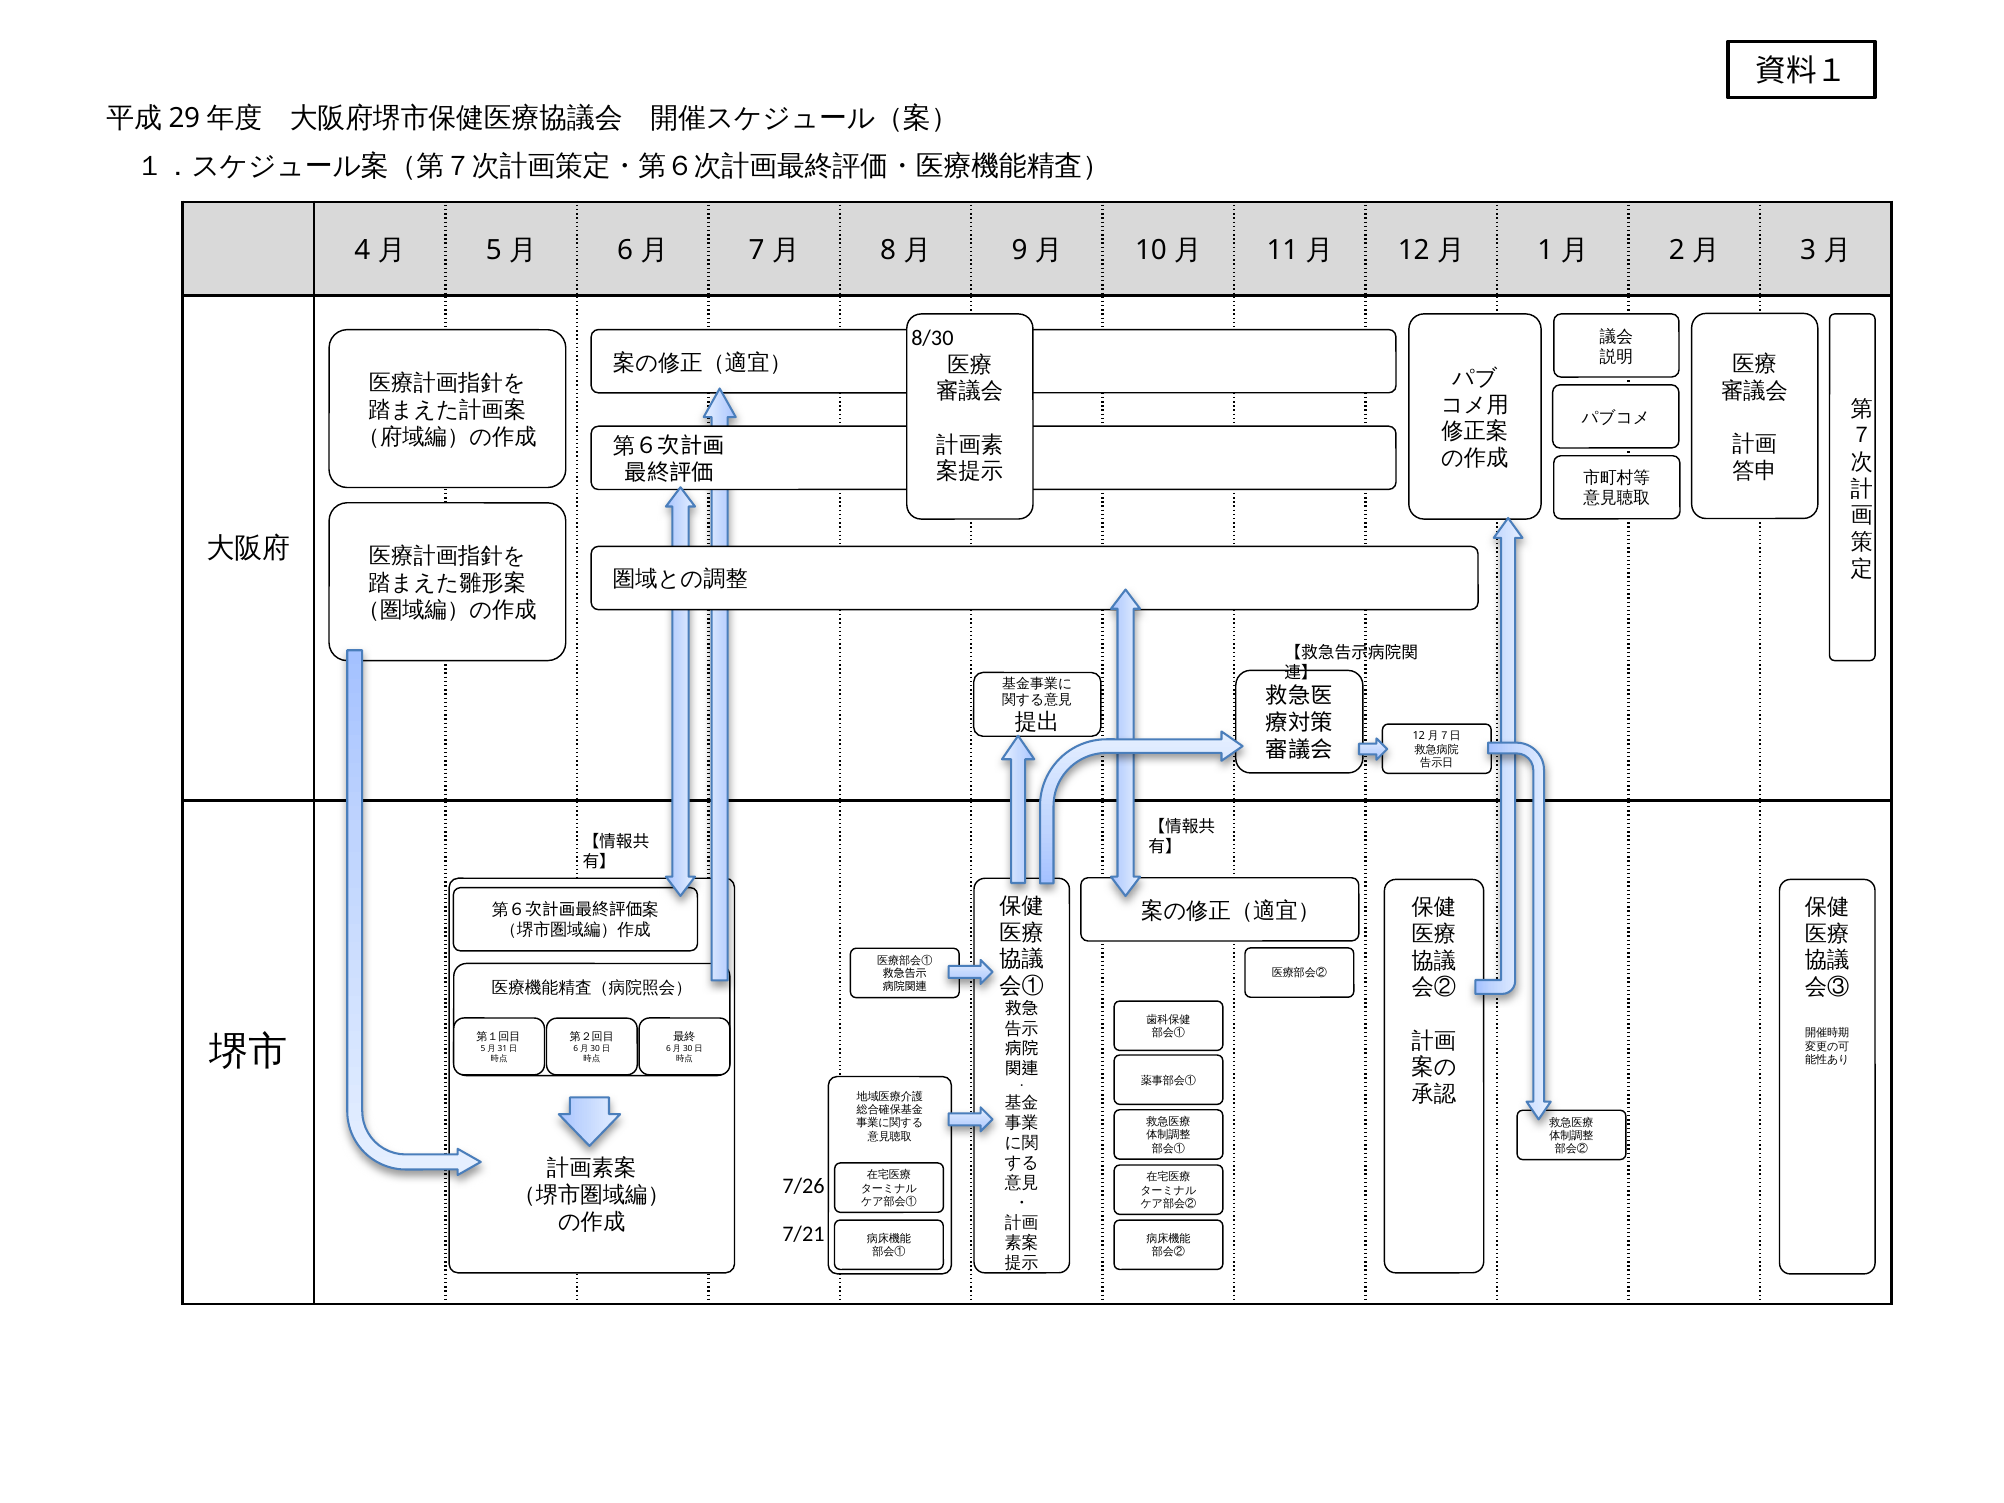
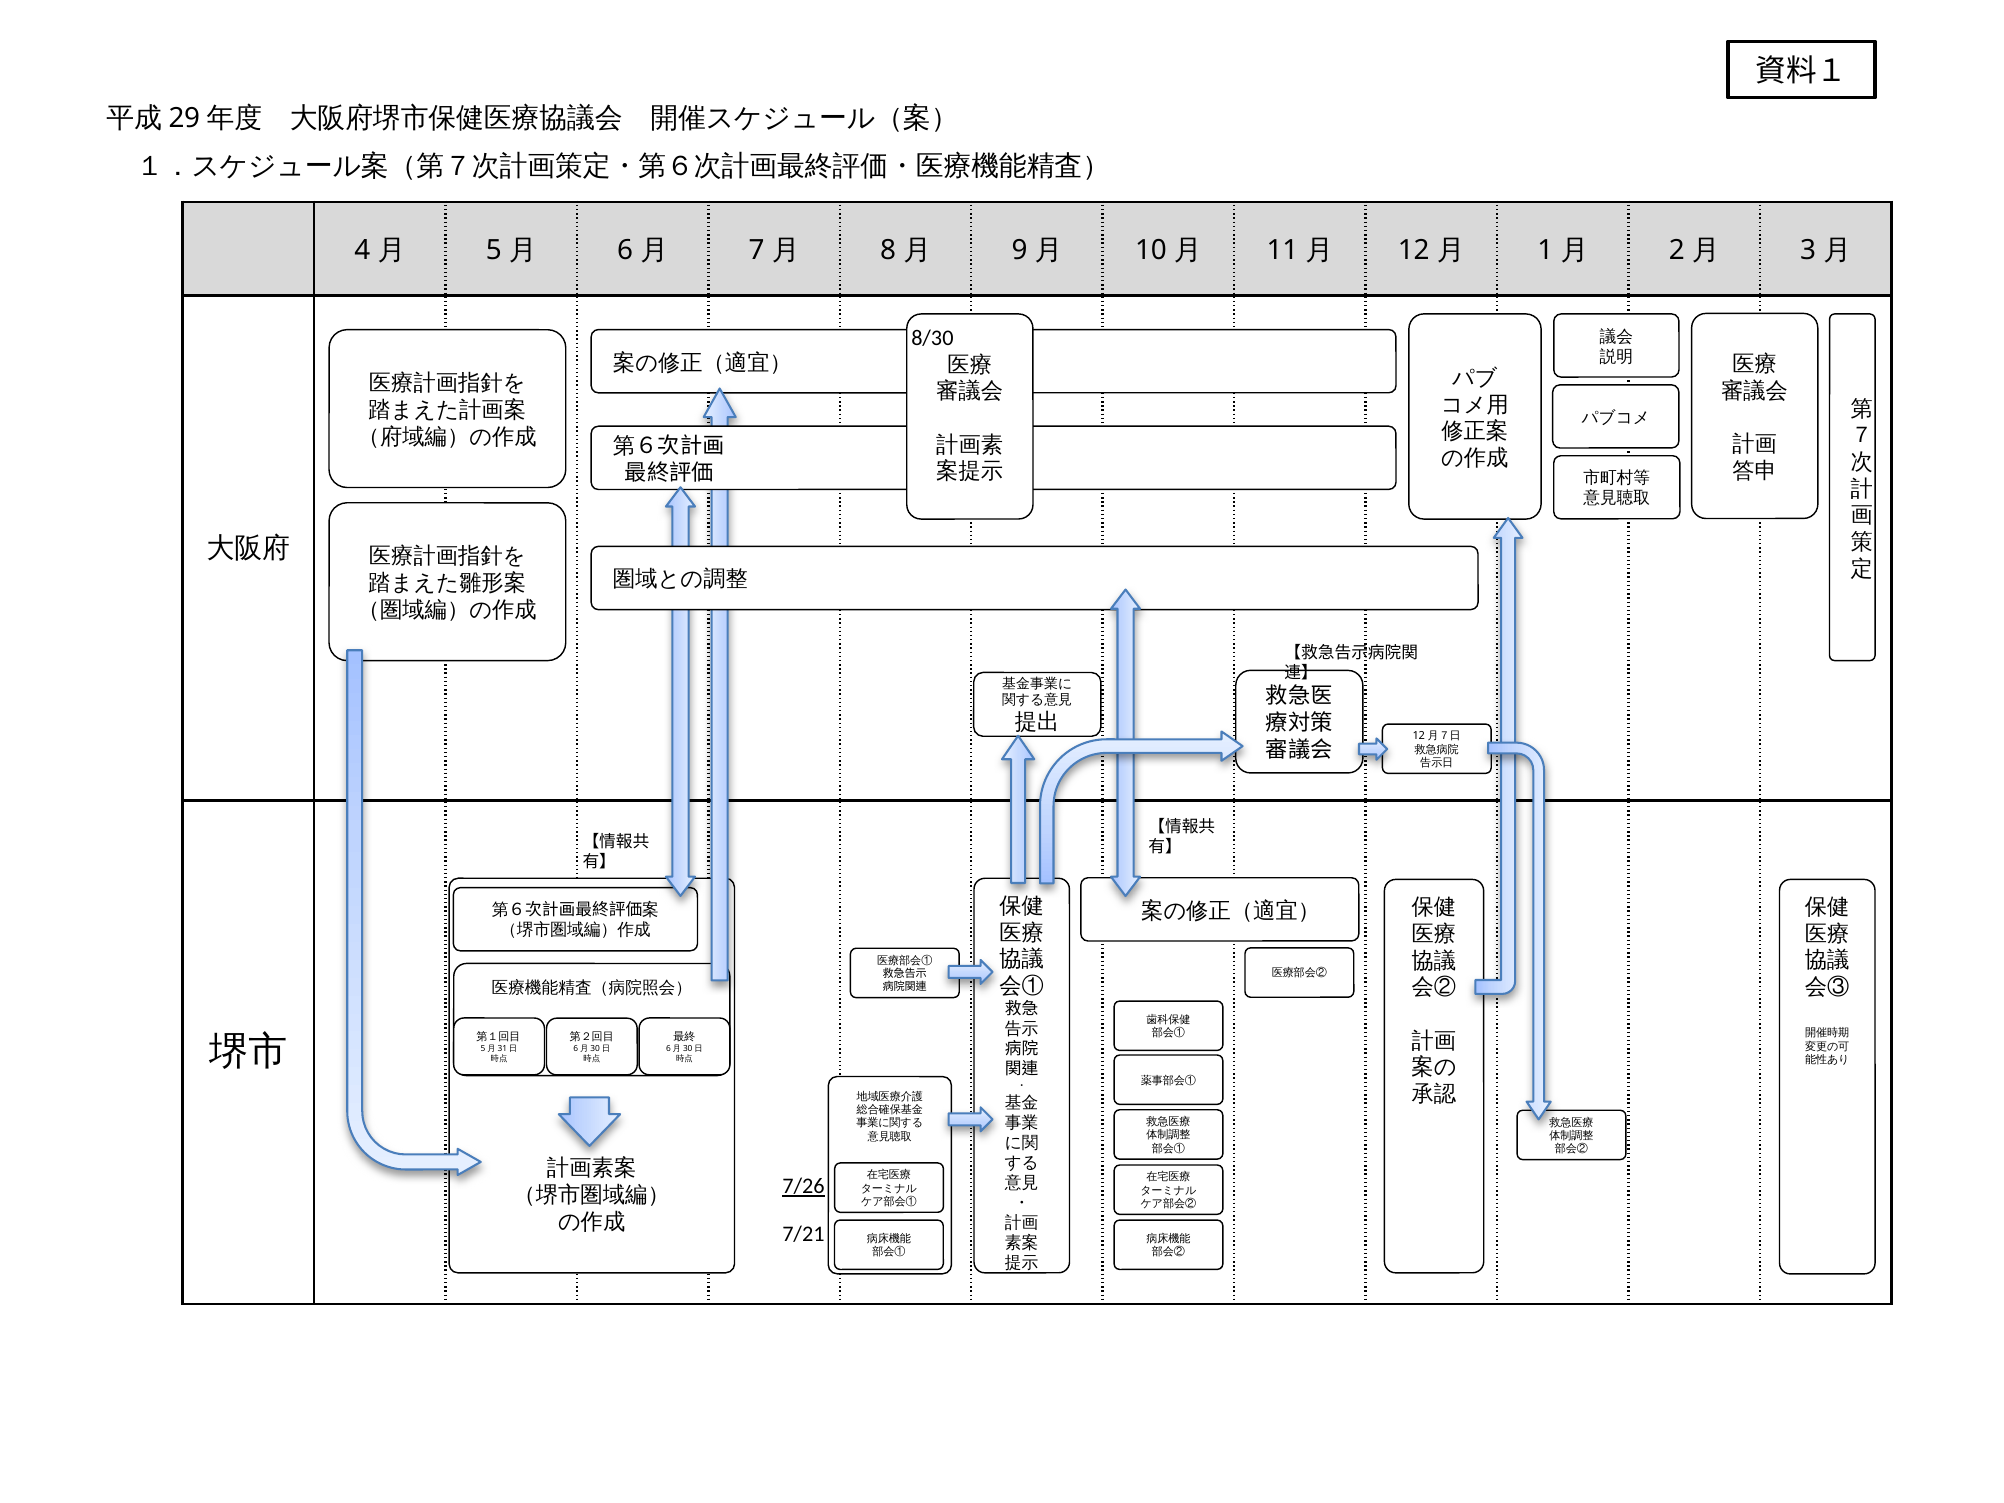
7/26 underline: none -> present (804, 1187)
